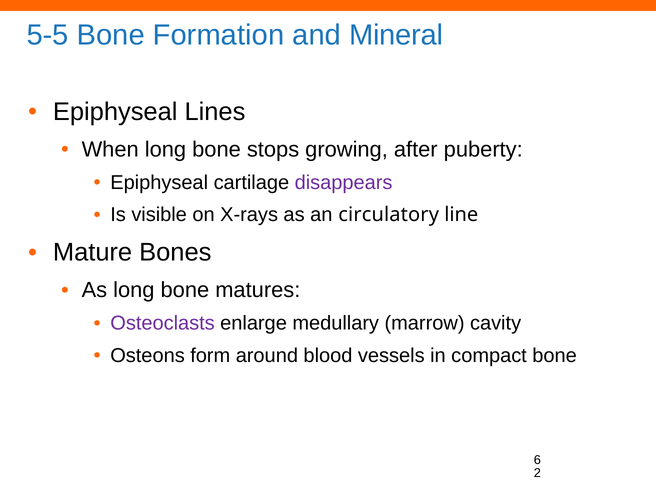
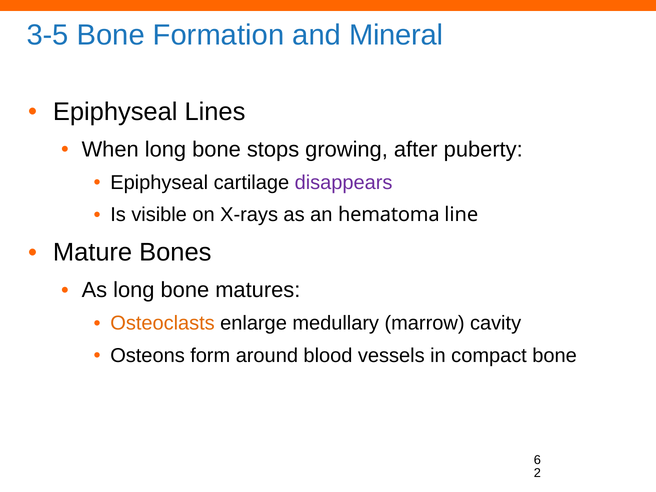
5-5: 5-5 -> 3-5 (48, 35)
circulatory: circulatory -> hematoma (389, 215)
Osteoclasts colour: purple -> orange (163, 323)
